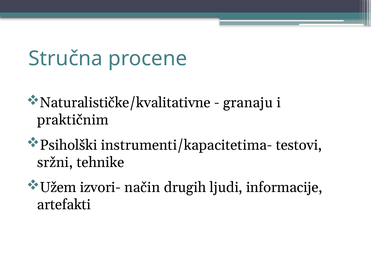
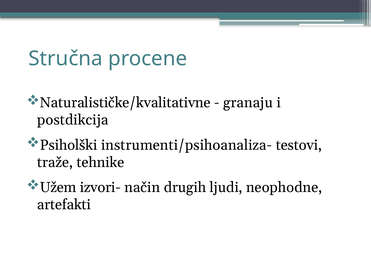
praktičnim: praktičnim -> postdikcija (73, 120)
instrumenti/kapacitetima-: instrumenti/kapacitetima- -> instrumenti/psihoanaliza- (187, 145)
sržni: sržni -> traže (55, 162)
informacije: informacije -> neophodne (284, 188)
